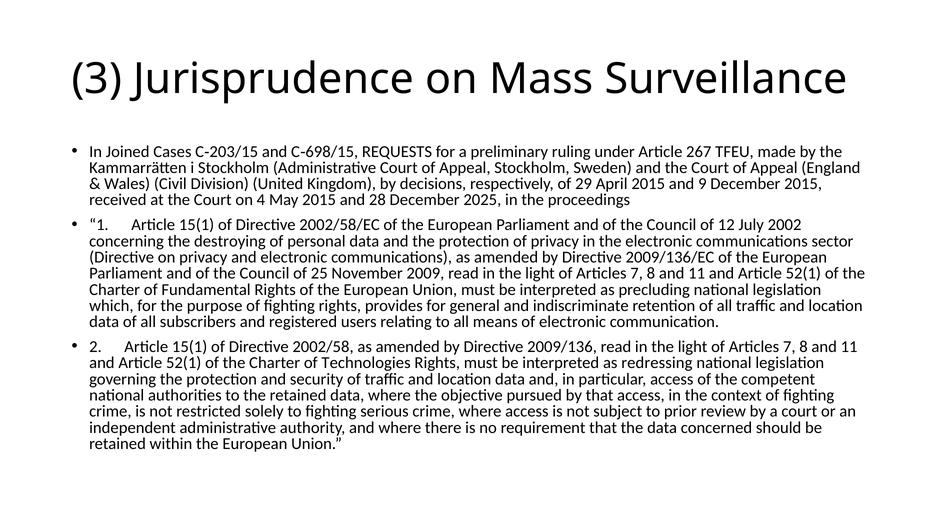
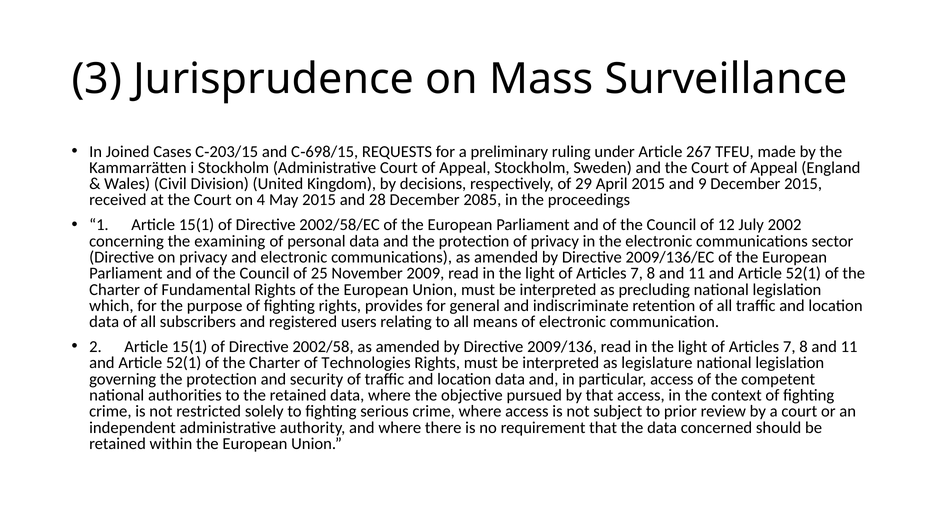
2025: 2025 -> 2085 (482, 200)
destroying: destroying -> examining (230, 241)
redressing: redressing -> legislature (657, 363)
